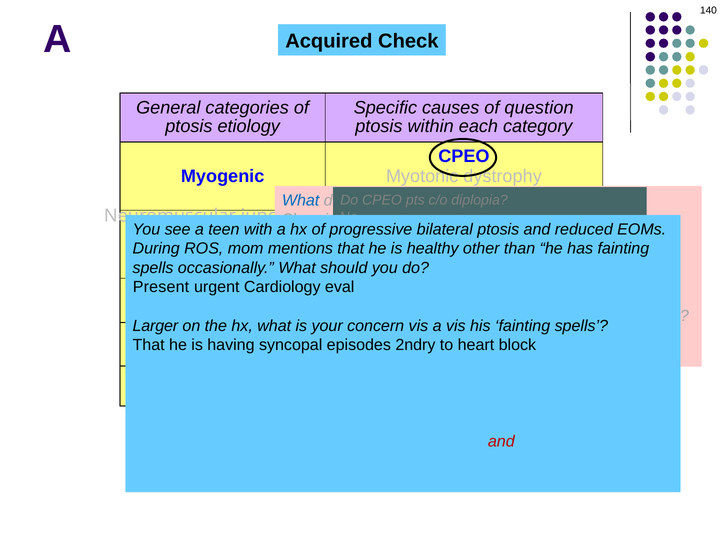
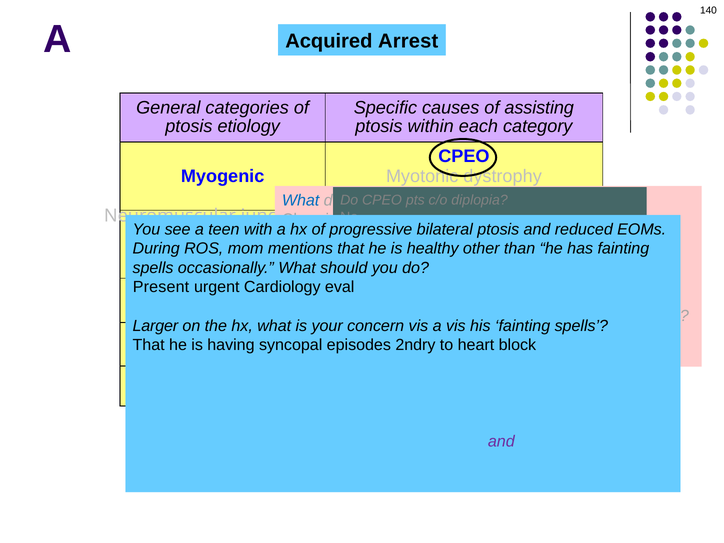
Check: Check -> Arrest (408, 41)
question: question -> assisting (539, 108)
and colour: red -> purple (501, 442)
